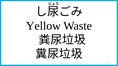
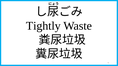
Yellow: Yellow -> Tightly (43, 26)
